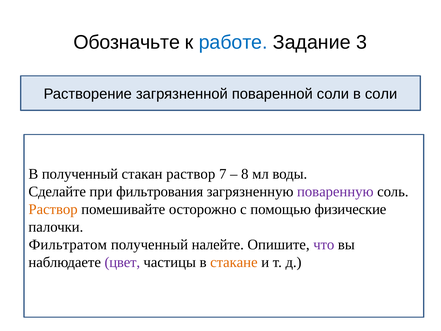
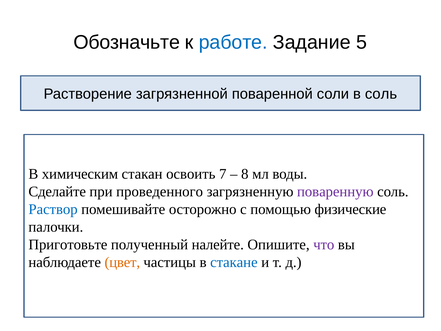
3: 3 -> 5 (362, 42)
в соли: соли -> соль (381, 94)
В полученный: полученный -> химическим (80, 174)
стакан раствор: раствор -> освоить (191, 174)
фильтрования: фильтрования -> проведенного (160, 191)
Раствор colour: orange -> blue (53, 209)
Фильтратом: Фильтратом -> Приготовьте (68, 244)
цвет colour: purple -> orange (122, 262)
стакане colour: orange -> blue (234, 262)
